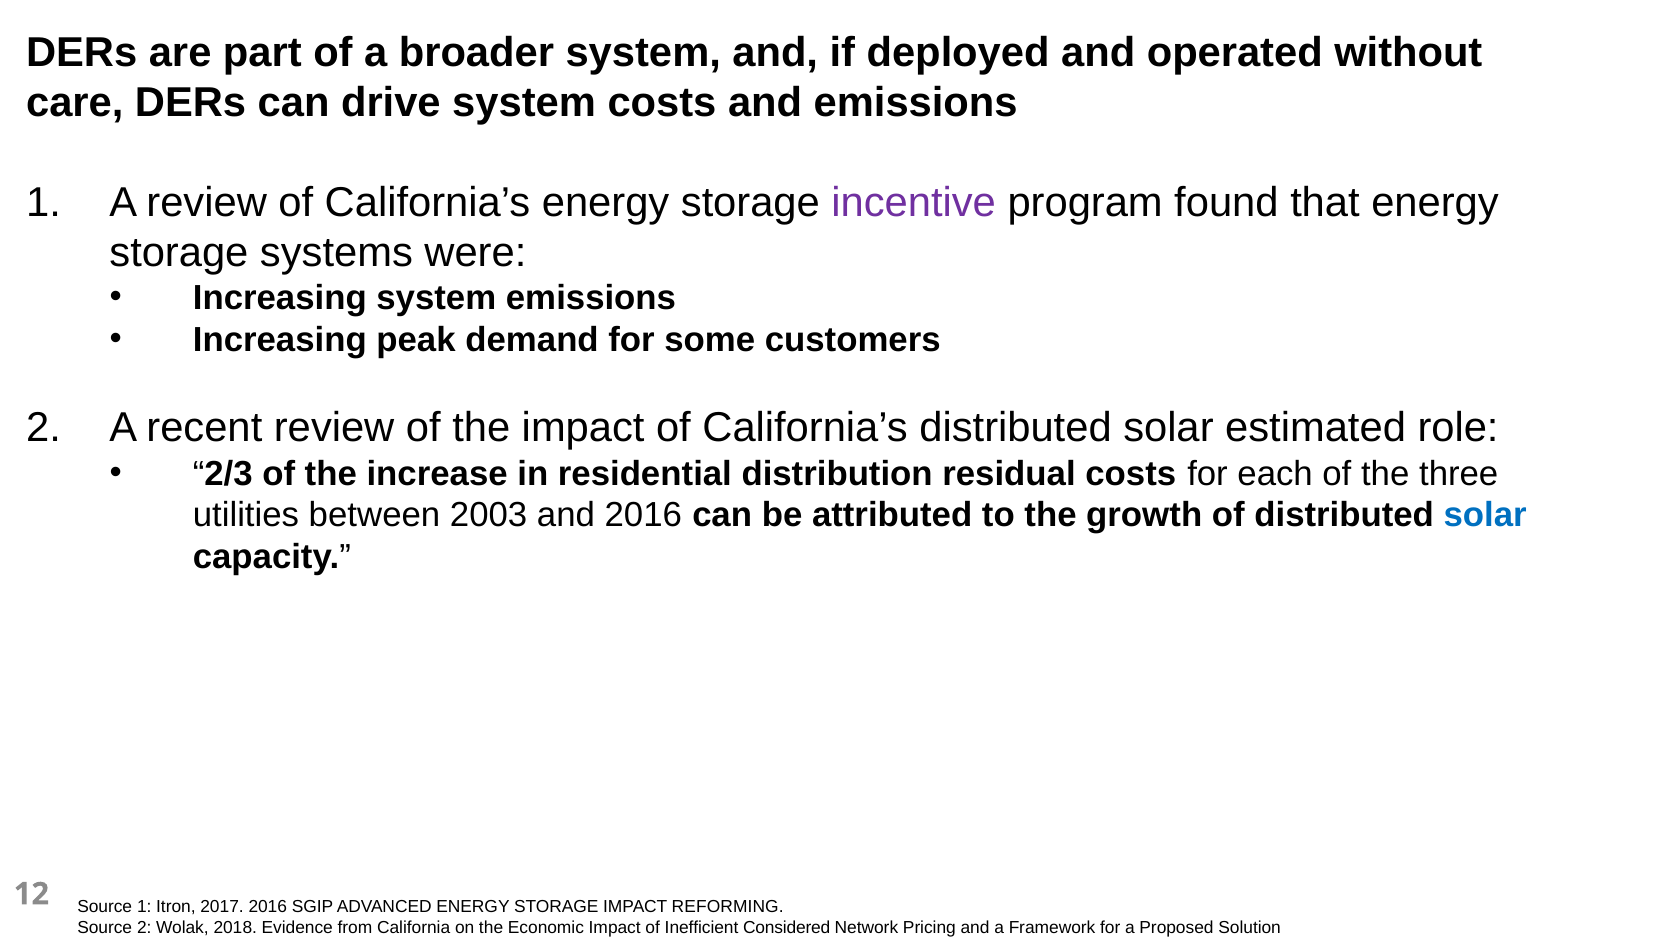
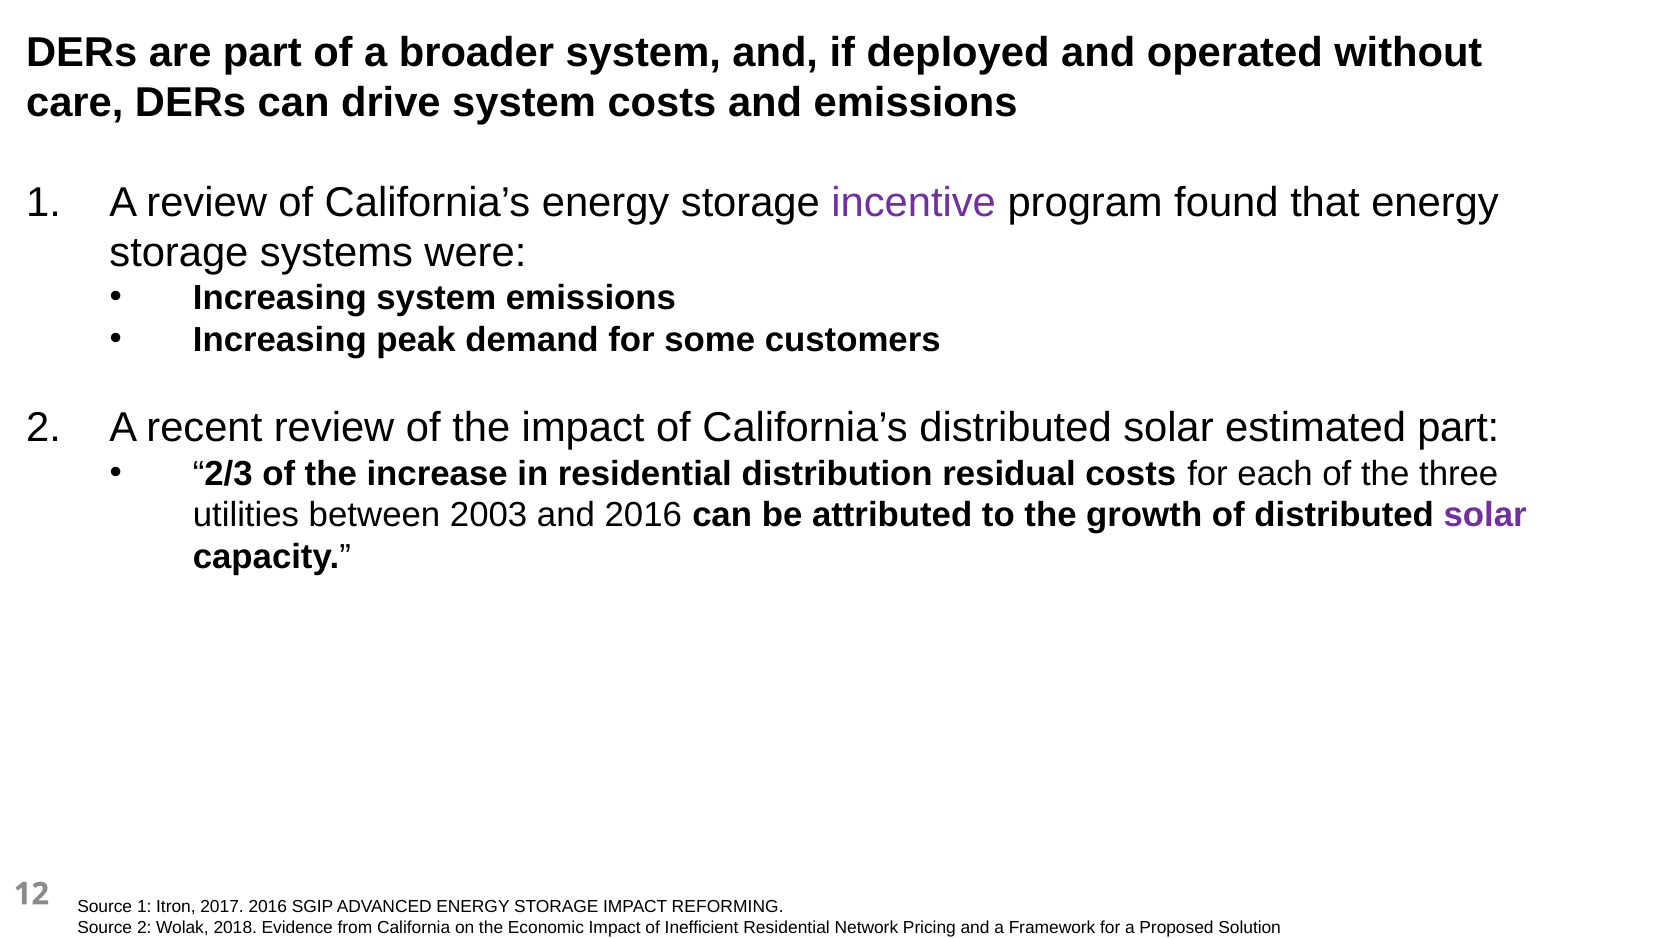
estimated role: role -> part (1458, 428)
solar colour: blue -> purple (1485, 515)
Inefficient Considered: Considered -> Residential (787, 928)
